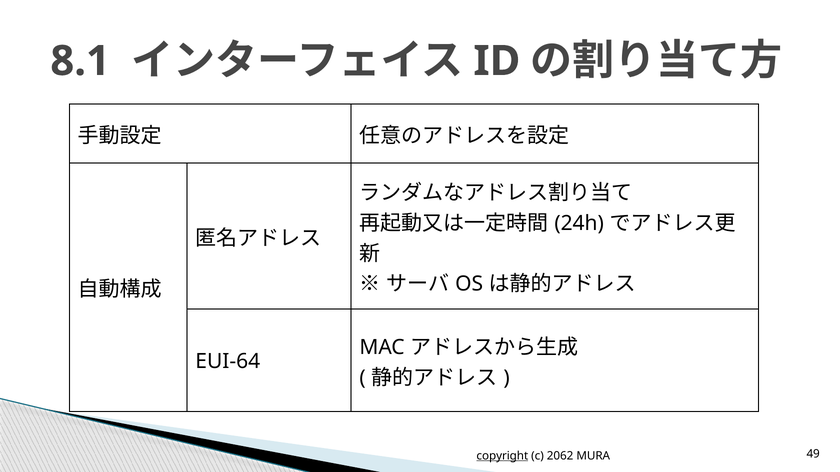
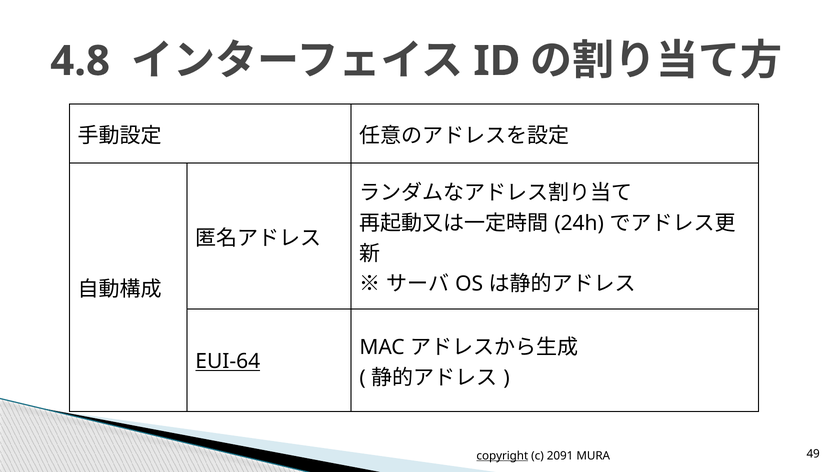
8.1: 8.1 -> 4.8 (80, 61)
EUI-64 underline: none -> present (228, 362)
2062: 2062 -> 2091 (560, 456)
